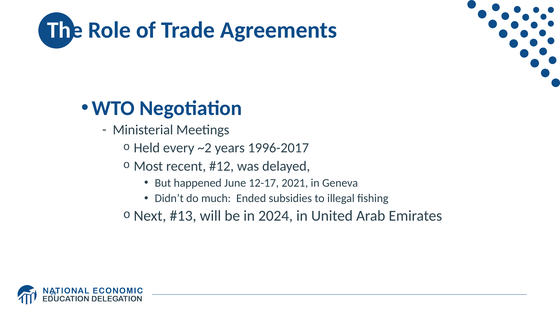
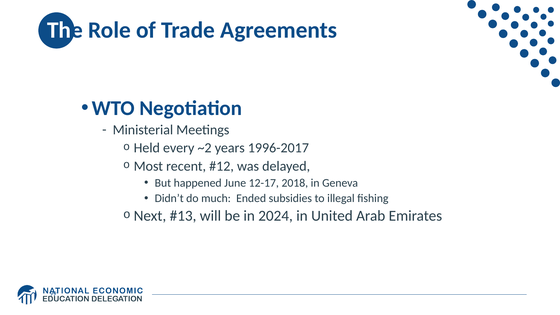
2021: 2021 -> 2018 (295, 183)
